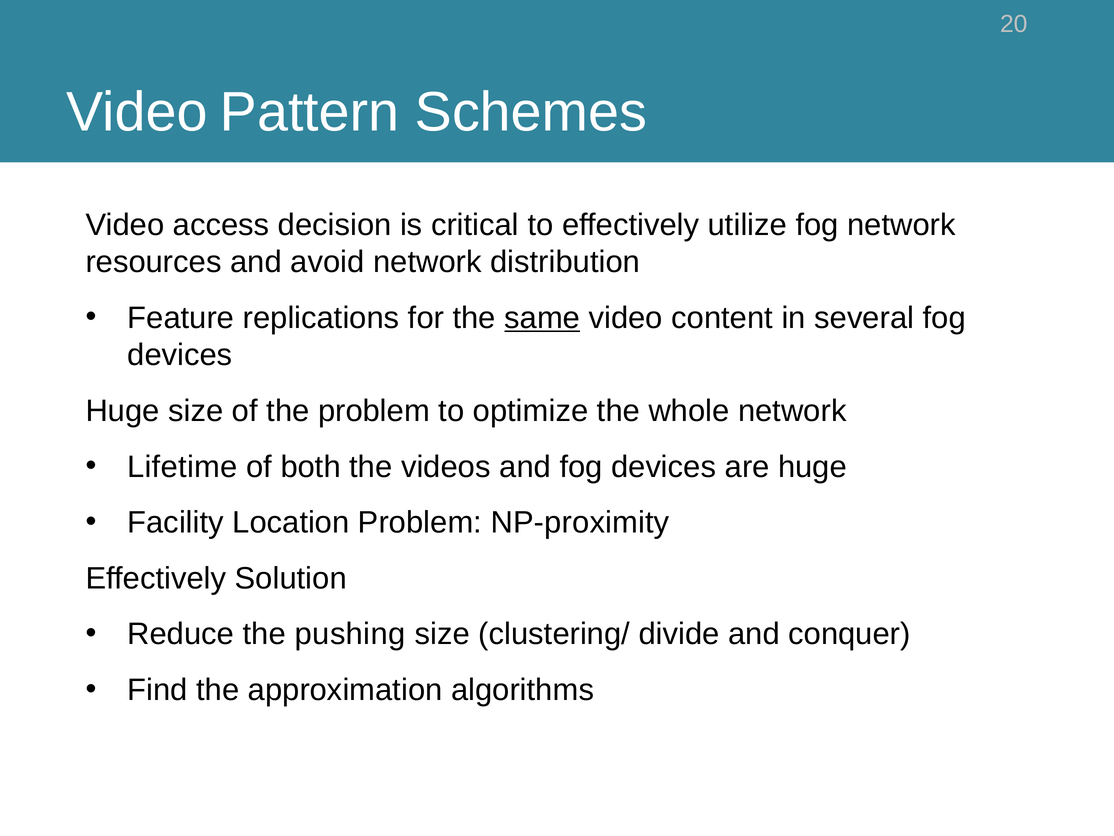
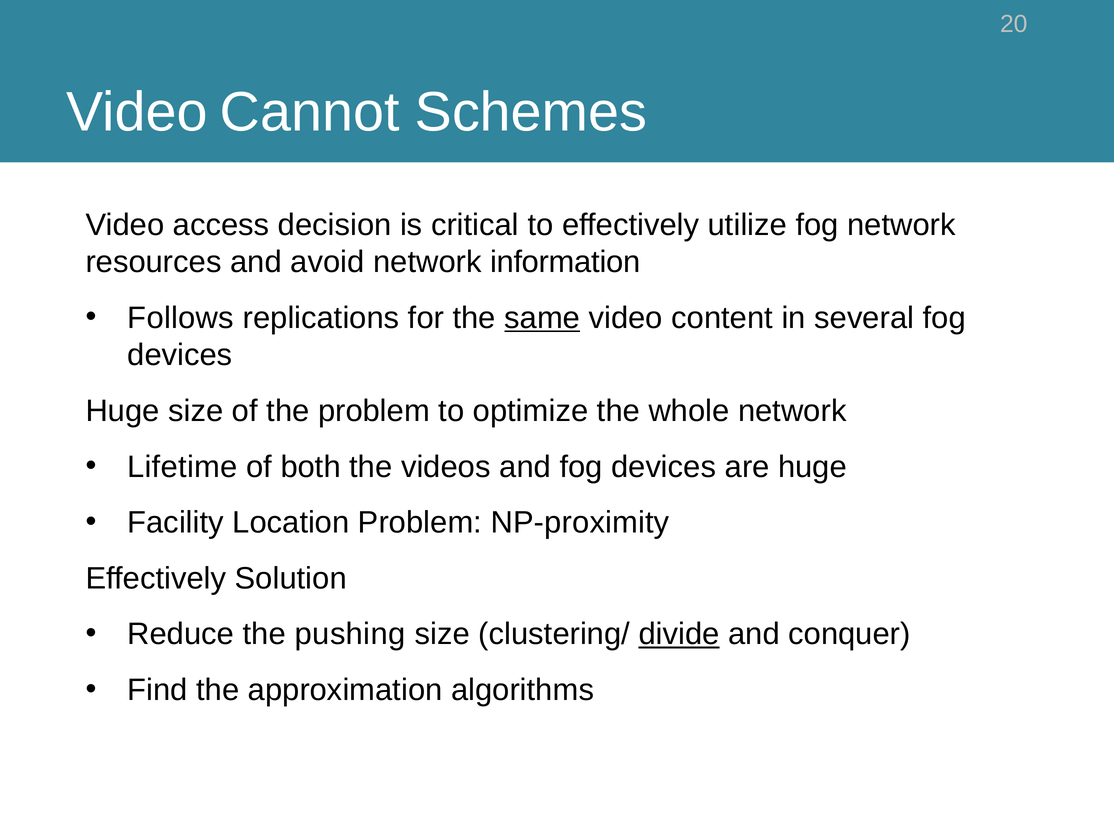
Pattern: Pattern -> Cannot (310, 112)
distribution: distribution -> information (565, 262)
Feature: Feature -> Follows (181, 318)
divide underline: none -> present (679, 634)
